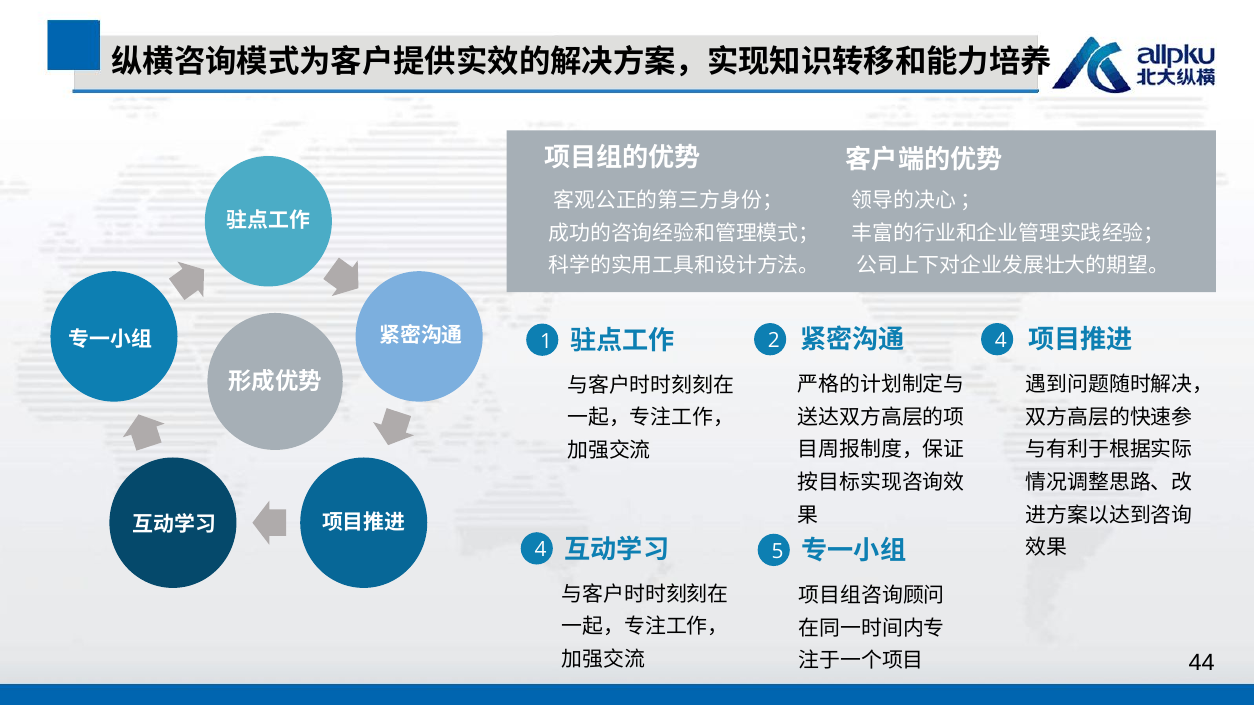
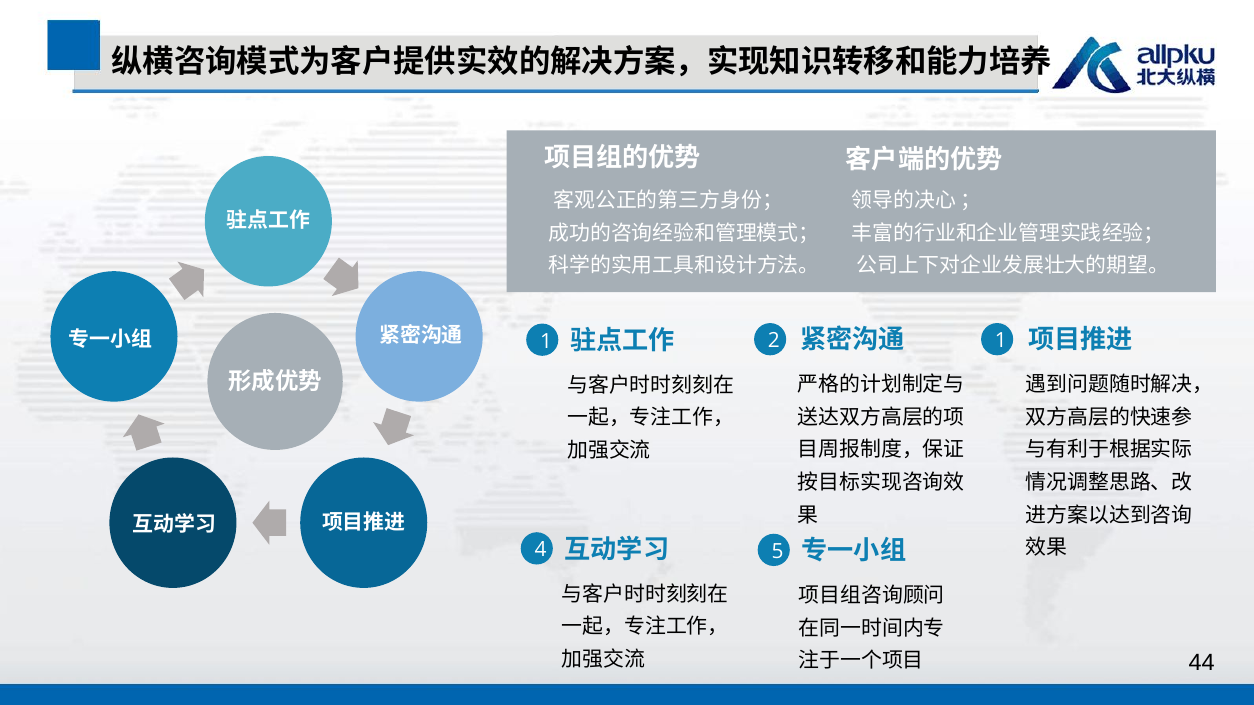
4: 4 -> 1 (1001, 341)
